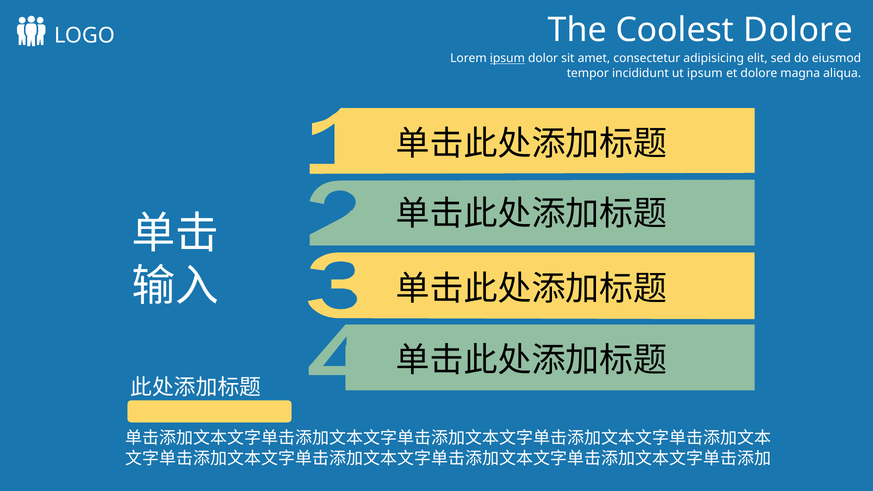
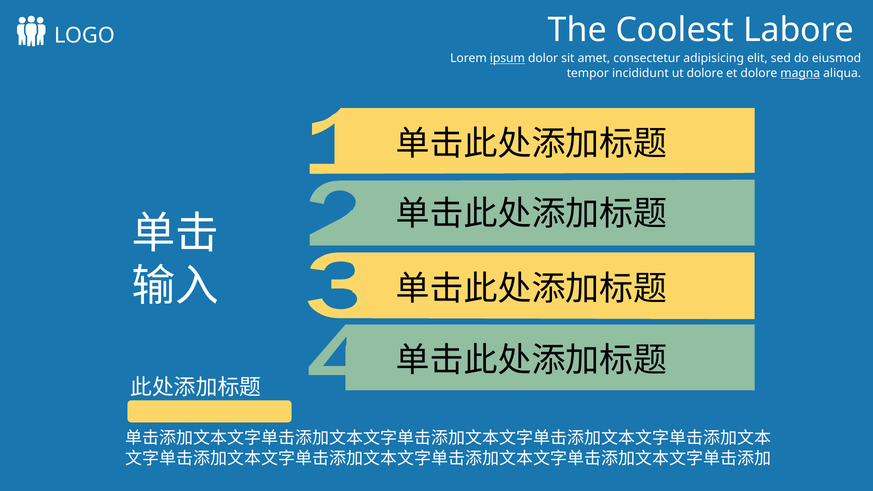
Coolest Dolore: Dolore -> Labore (798, 30)
ut ipsum: ipsum -> dolore (705, 73)
magna underline: none -> present (800, 73)
